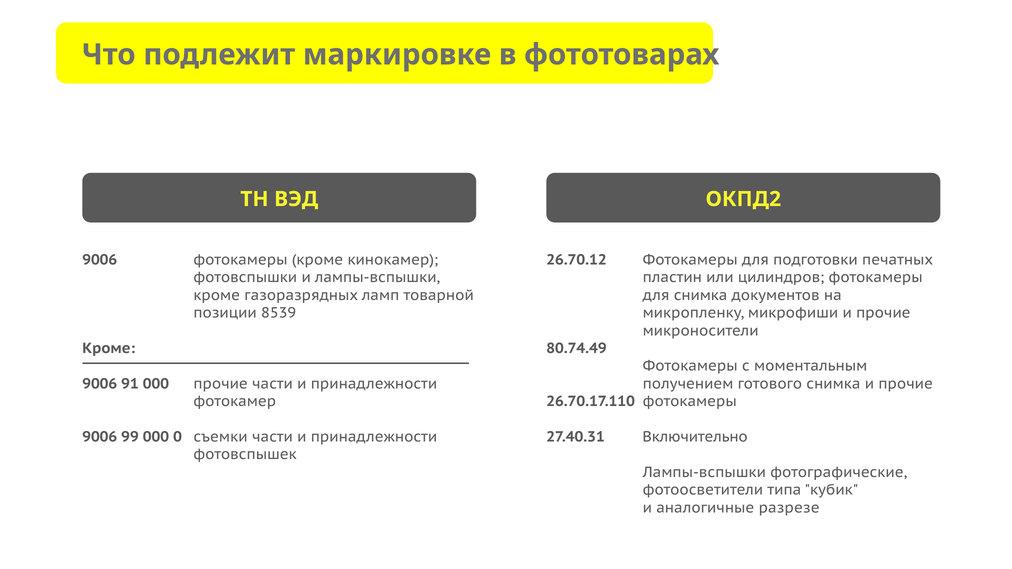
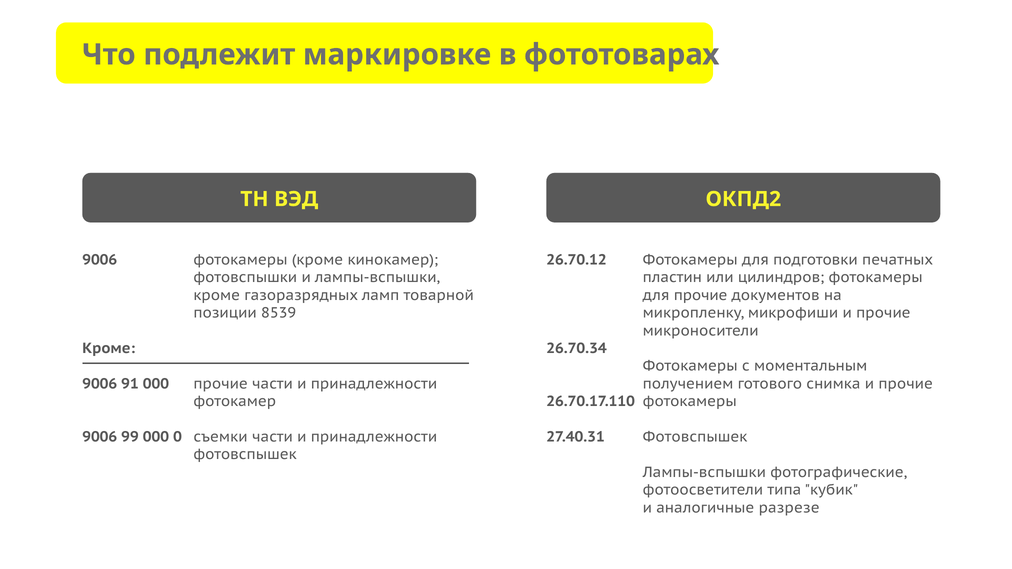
для снимка: снимка -> прочие (701, 295)
80.74.49: 80.74.49 -> 26.70.34 (576, 349)
Включительно: Включительно -> Фотовспышек (695, 437)
